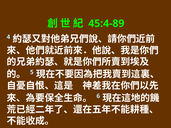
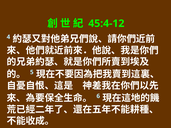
45:4-89: 45:4-89 -> 45:4-12 (106, 24)
